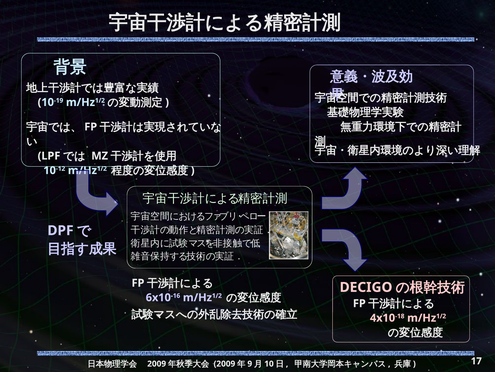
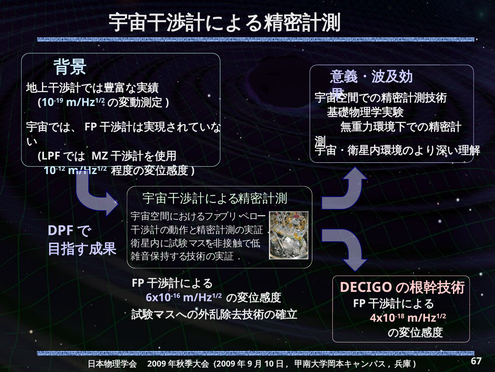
17: 17 -> 67 (476, 360)
